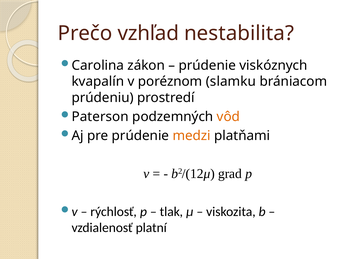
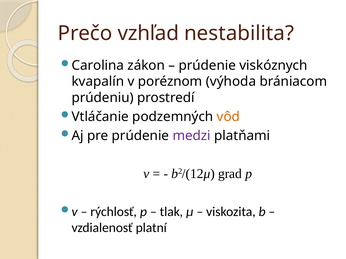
slamku: slamku -> výhoda (231, 82)
Paterson: Paterson -> Vtláčanie (100, 117)
medzi colour: orange -> purple (192, 136)
